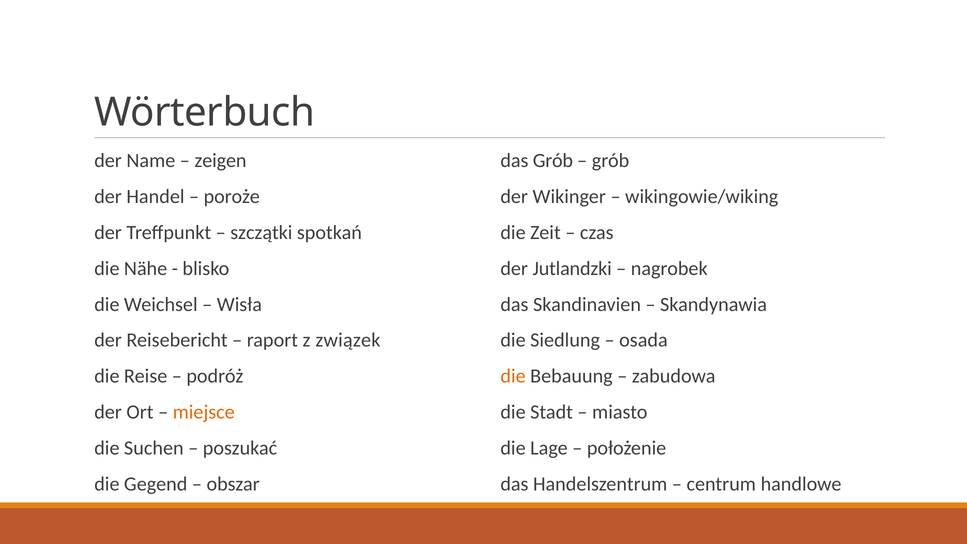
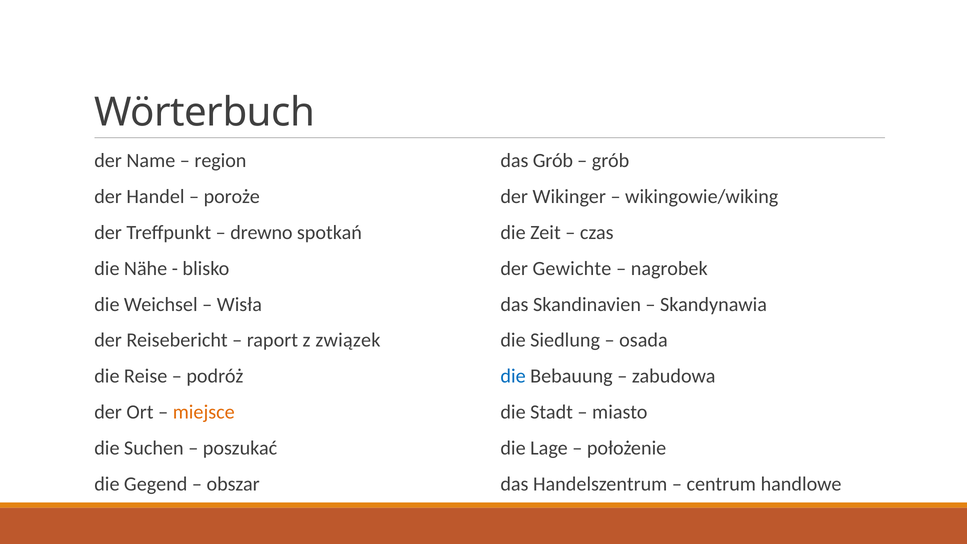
zeigen: zeigen -> region (220, 161)
szczątki: szczątki -> drewno (261, 233)
Jutlandzki: Jutlandzki -> Gewichte (572, 268)
die colour: orange -> blue (513, 376)
